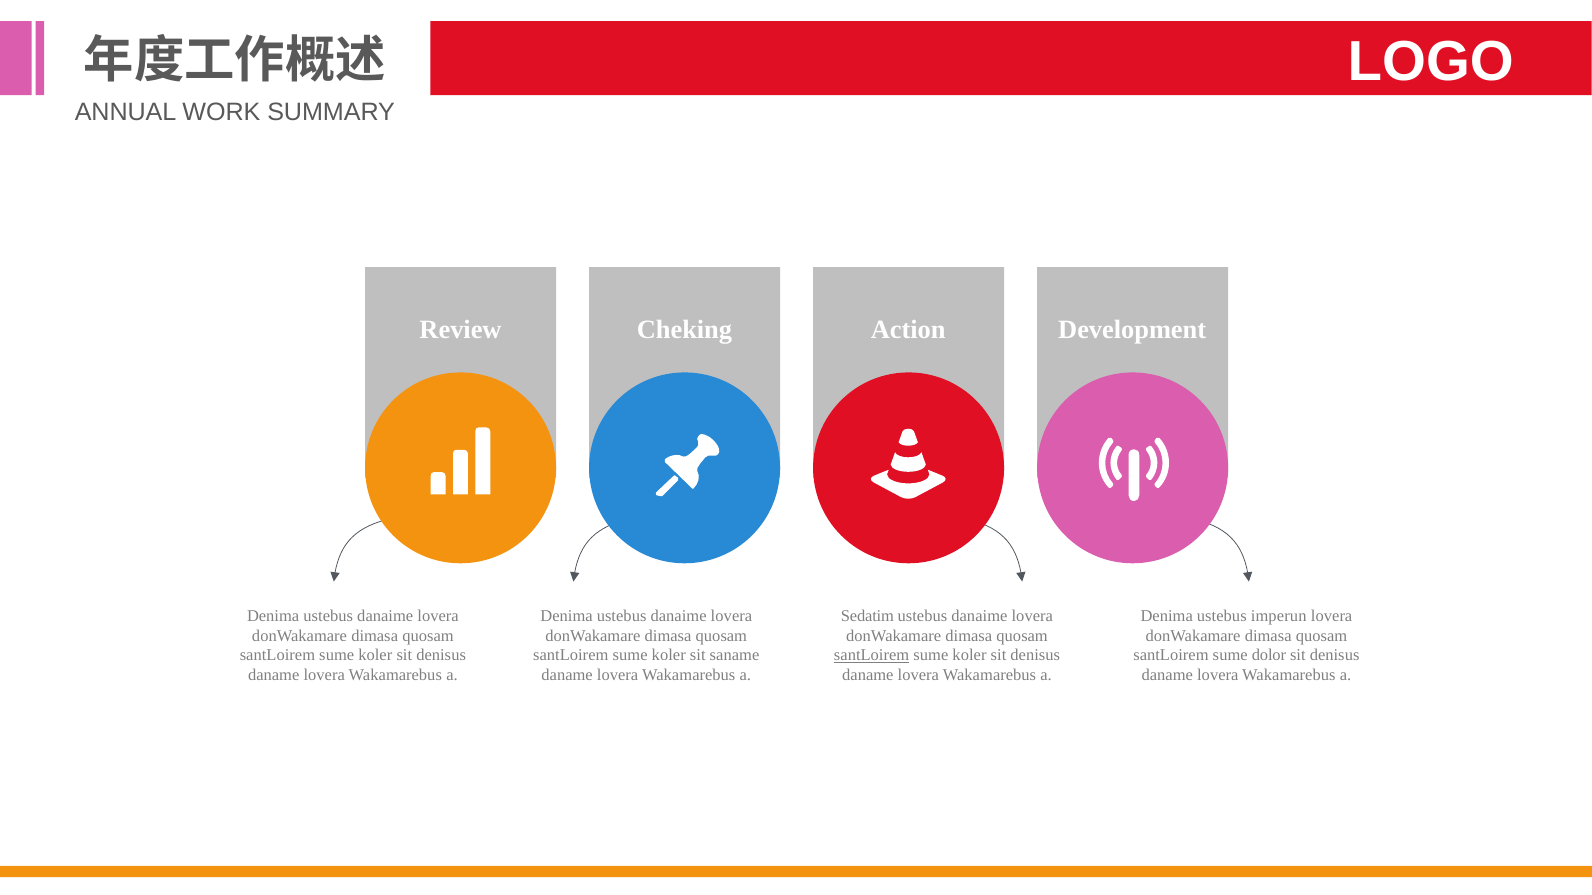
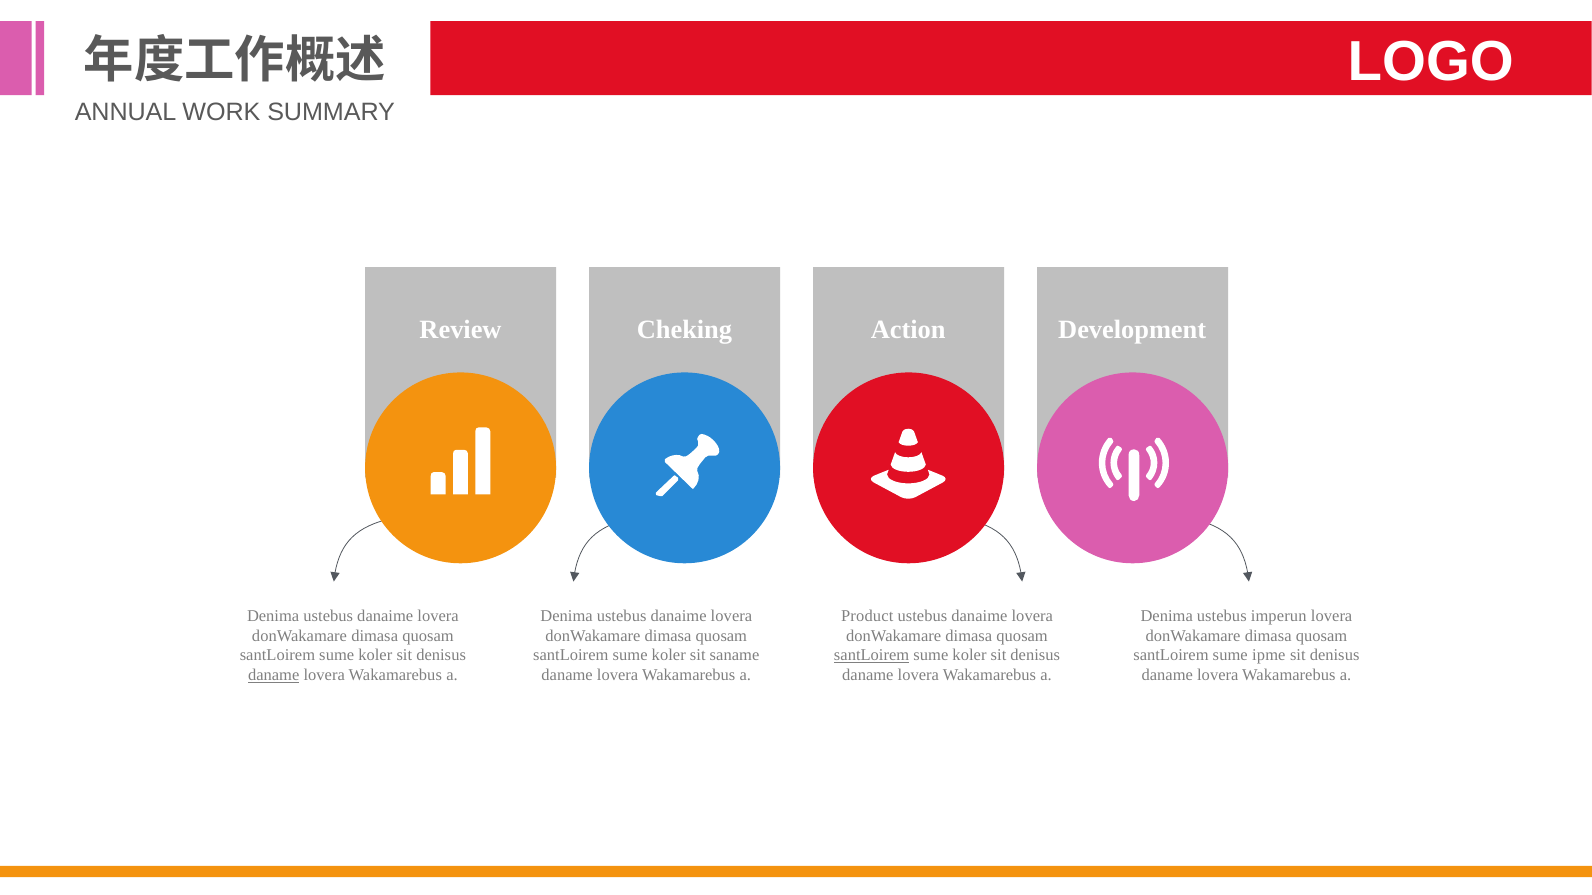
Sedatim: Sedatim -> Product (867, 616)
dolor: dolor -> ipme (1269, 656)
daname underline: none -> present (274, 676)
